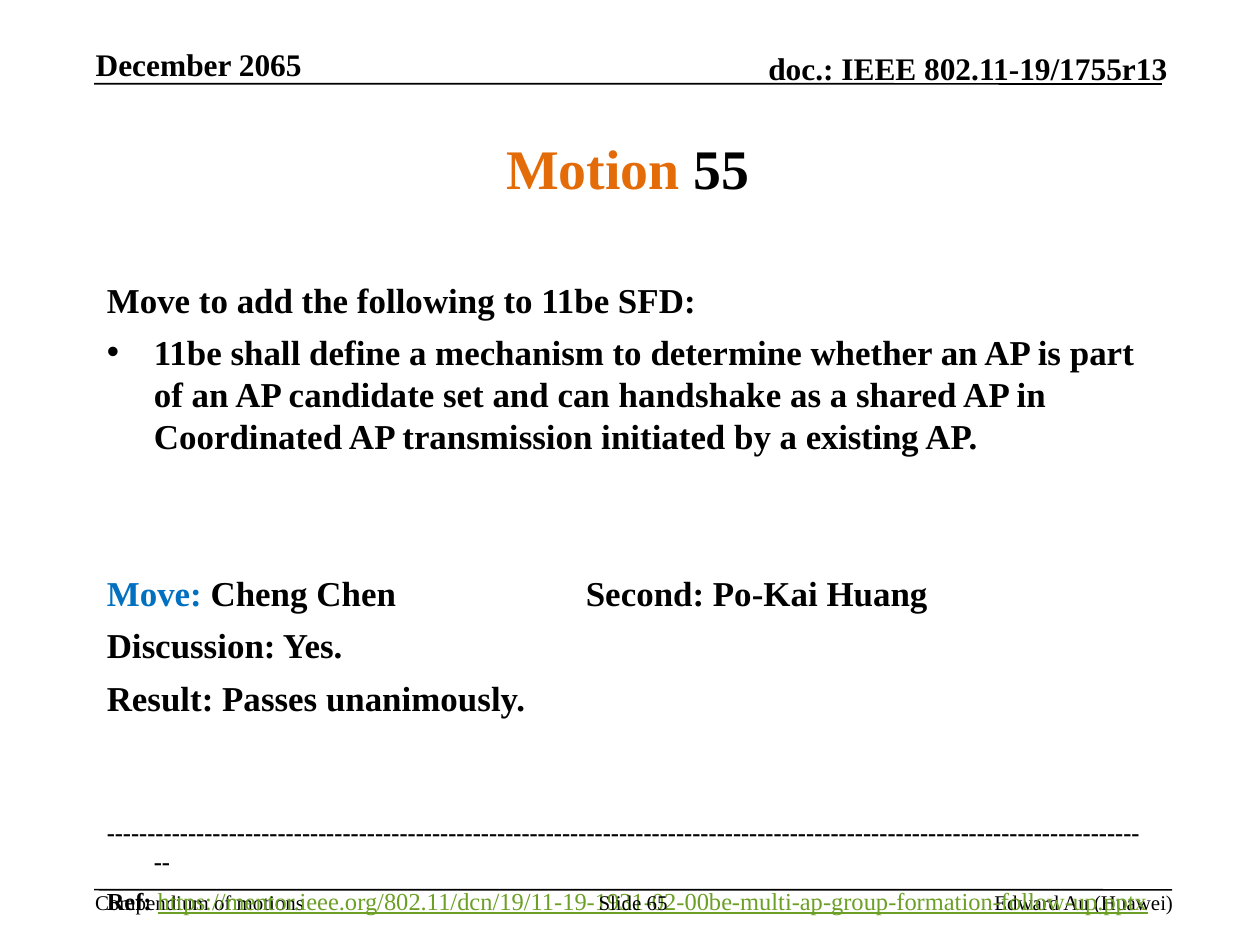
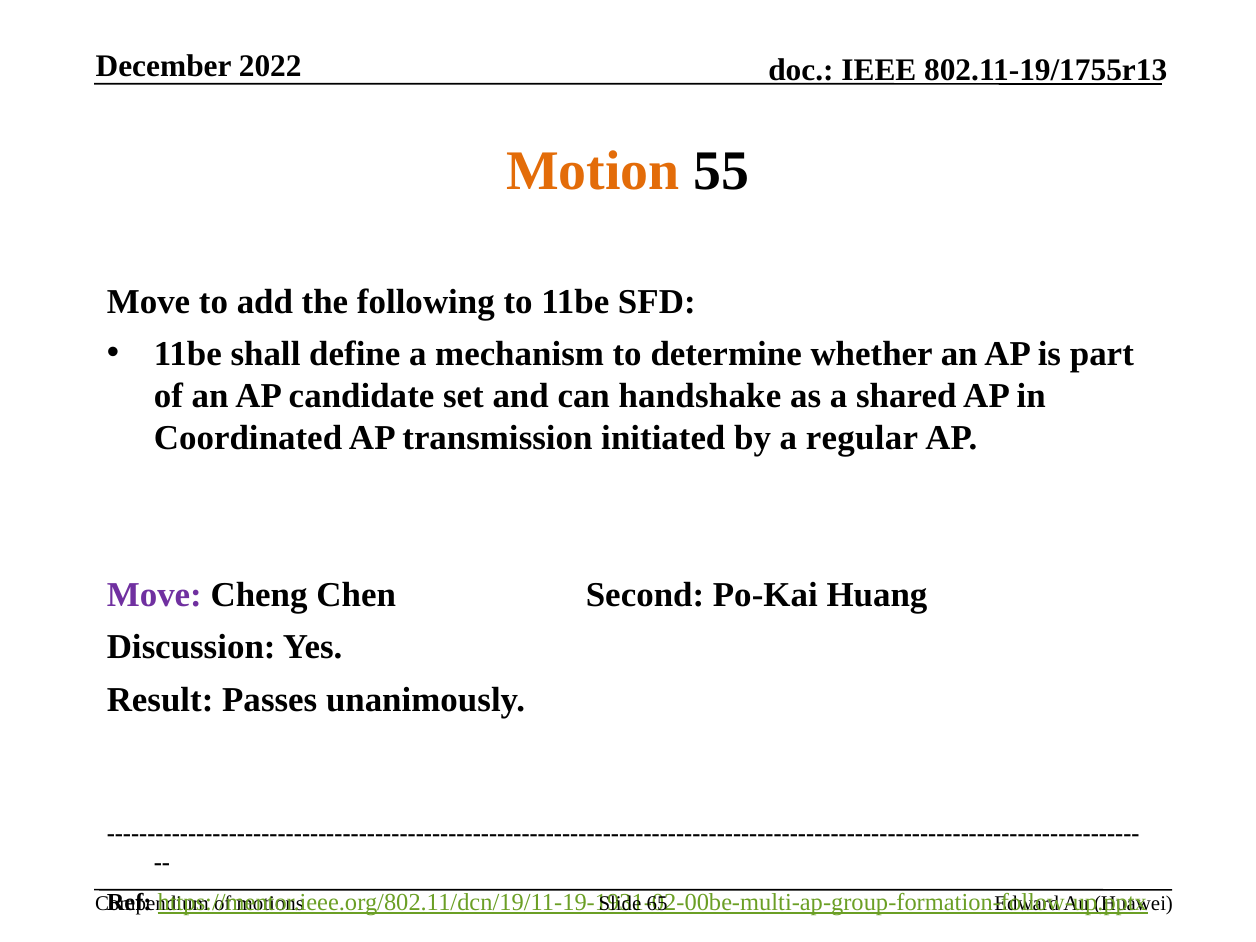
2065: 2065 -> 2022 (270, 67)
existing: existing -> regular (862, 438)
Move colour: blue -> purple (154, 595)
